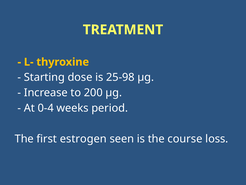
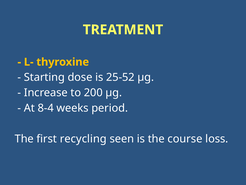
25-98: 25-98 -> 25-52 (120, 77)
0-4: 0-4 -> 8-4 (46, 108)
estrogen: estrogen -> recycling (83, 138)
